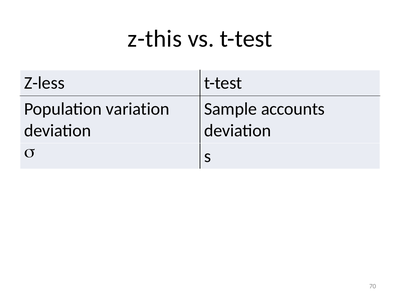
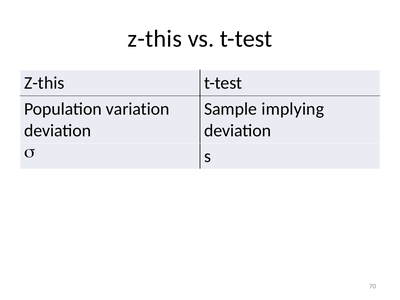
Z-less: Z-less -> Z-this (44, 83)
accounts: accounts -> implying (293, 109)
